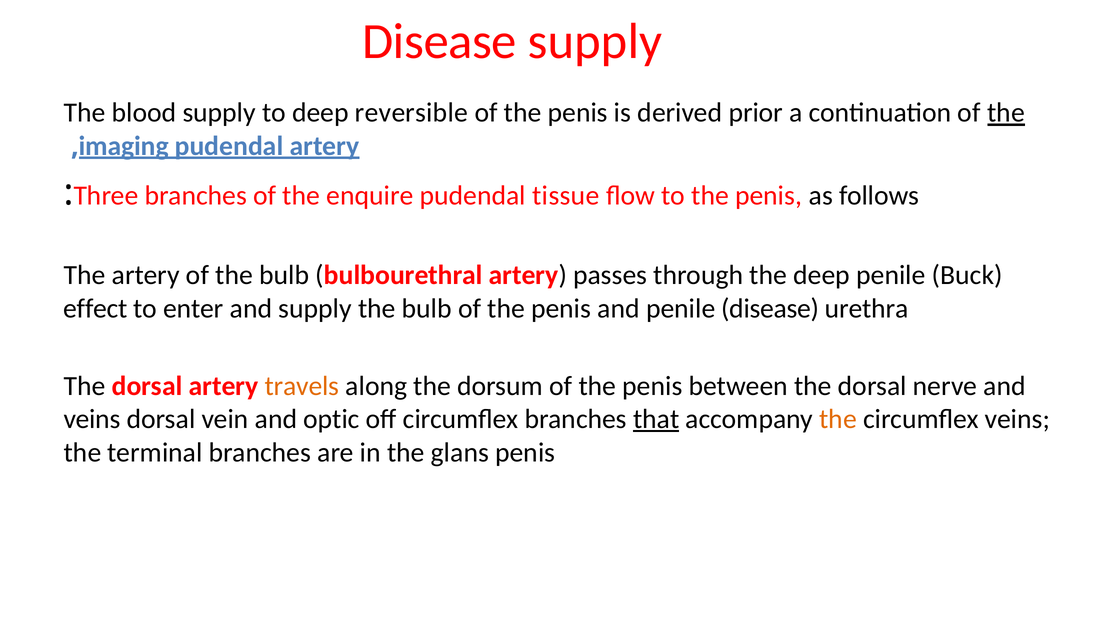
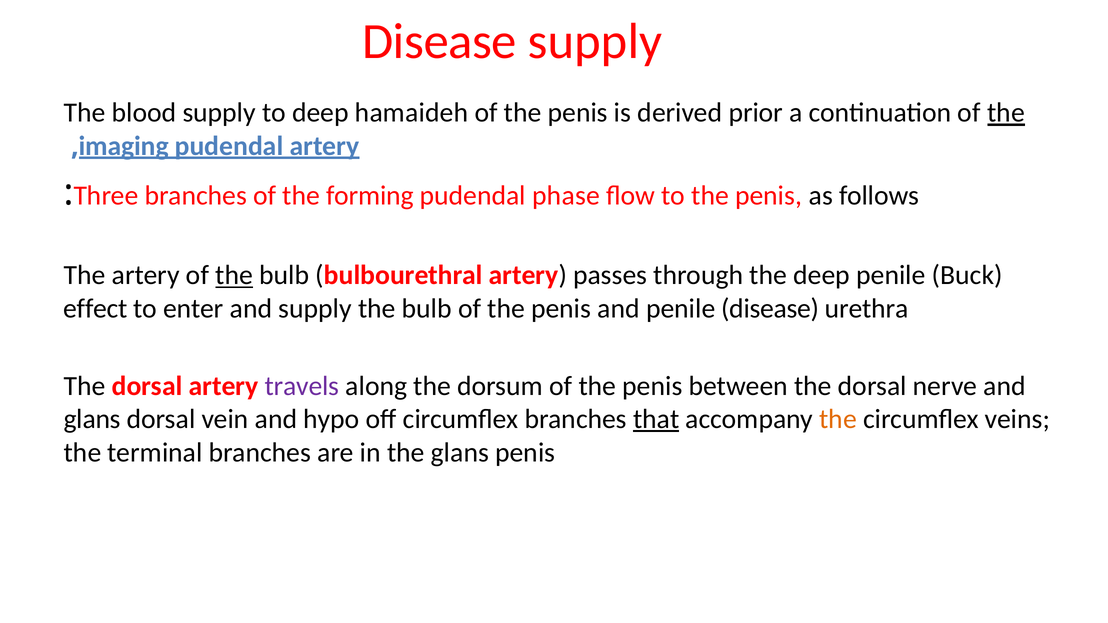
reversible: reversible -> hamaideh (412, 113)
enquire: enquire -> forming (370, 196)
tissue: tissue -> phase (566, 196)
the underline: none -> present (234, 275)
travels colour: orange -> purple (302, 386)
veins: veins -> glans (92, 419)
optic: optic -> hypo (331, 419)
